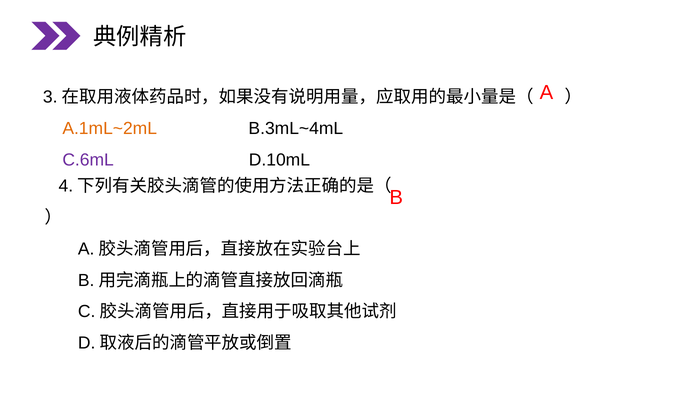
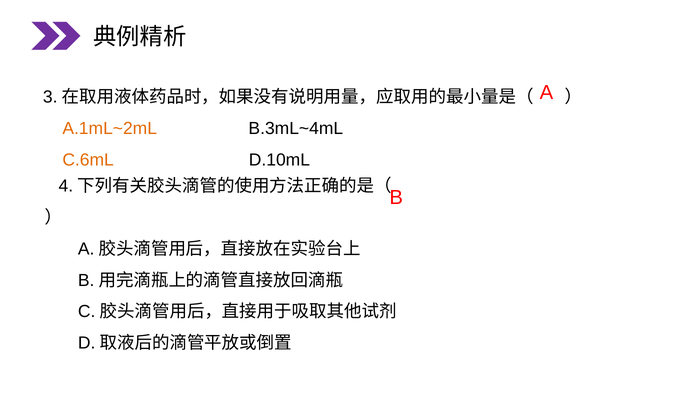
C.6mL colour: purple -> orange (88, 160)
